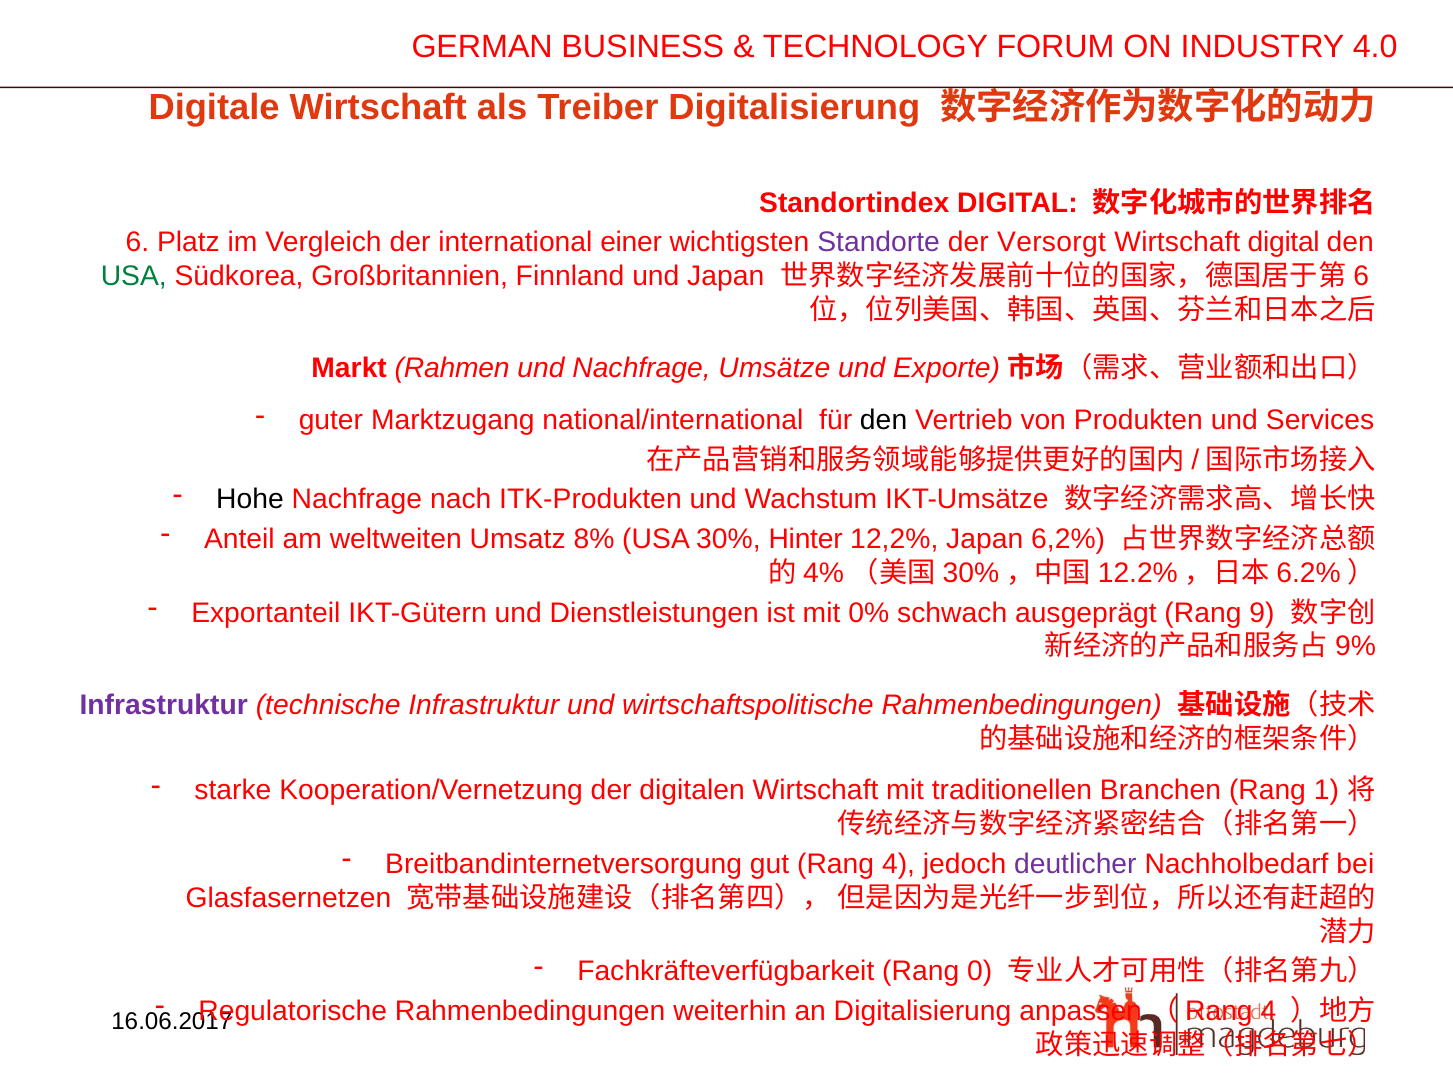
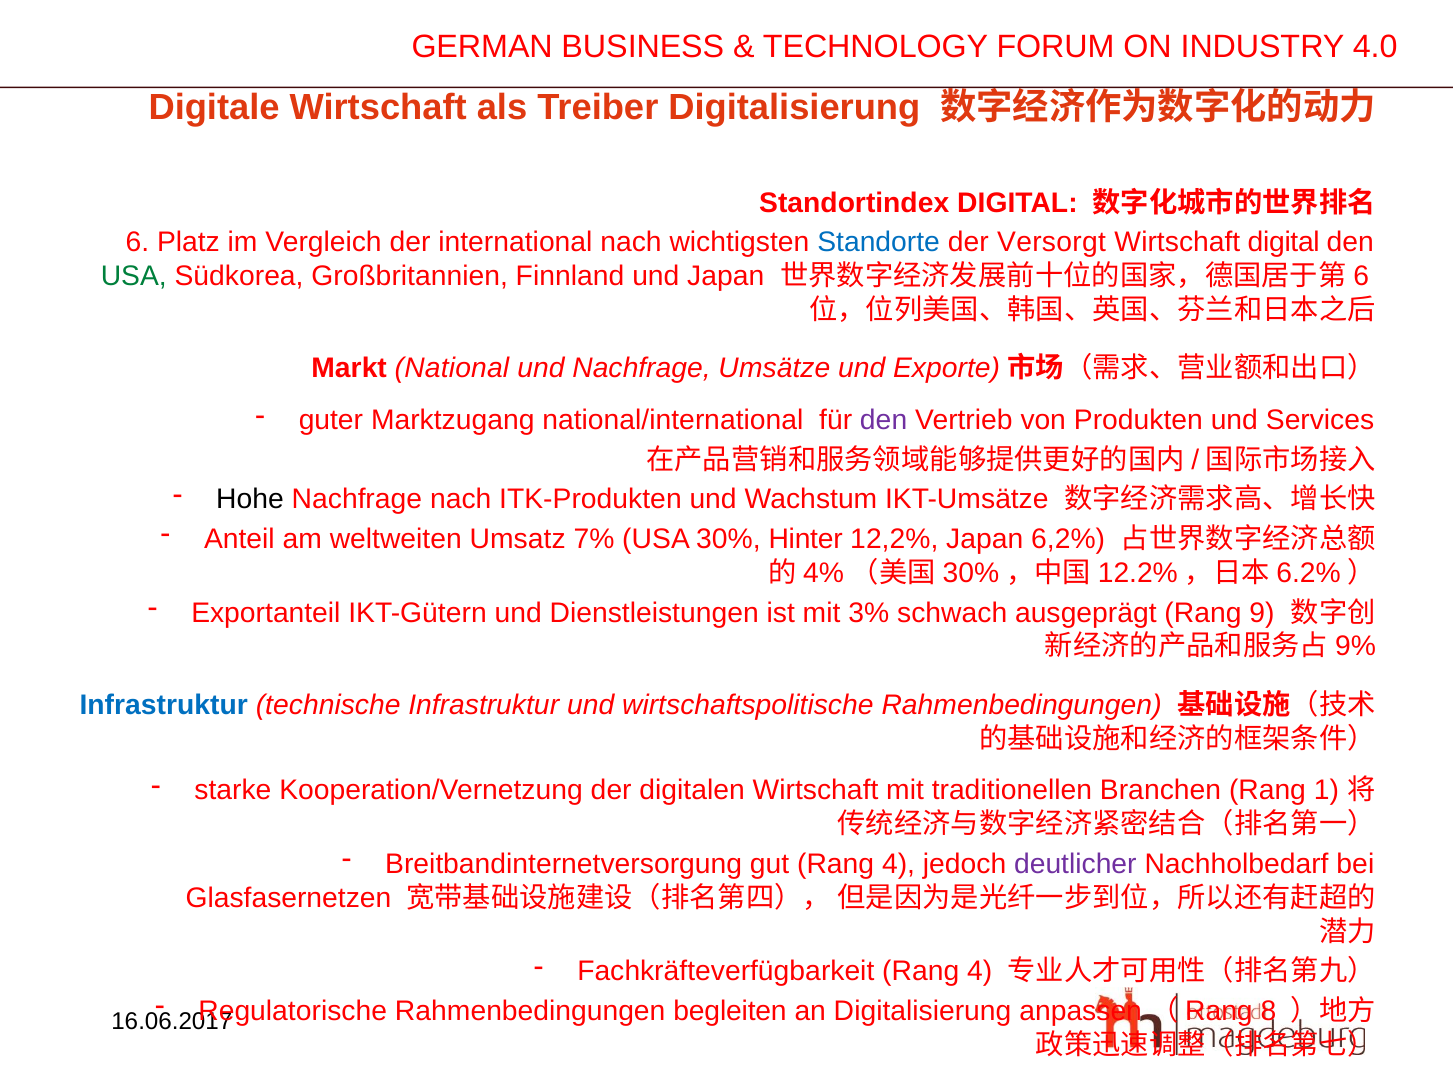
international einer: einer -> nach (631, 243)
Standorte colour: purple -> blue (879, 243)
Rahmen: Rahmen -> National (452, 369)
den colour: black -> purple (884, 420)
8%: 8% -> 7% (594, 539)
0%: 0% -> 3% (869, 613)
Infrastruktur colour: purple -> blue (164, 705)
Fachkräfteverfügbarkeit Rang 0: 0 -> 4 (980, 971)
weiterhin: weiterhin -> begleiten (730, 1011)
4: 4 -> 8 (1269, 1011)
